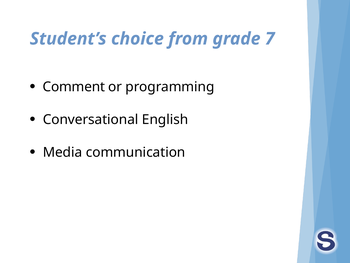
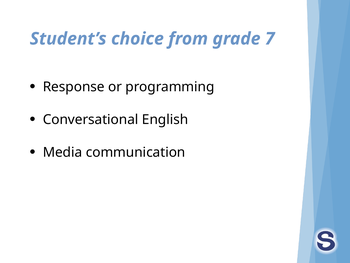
Comment: Comment -> Response (74, 87)
